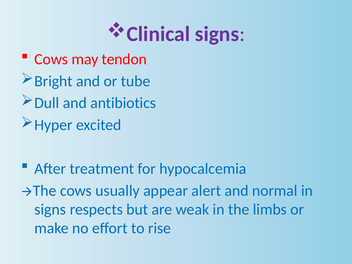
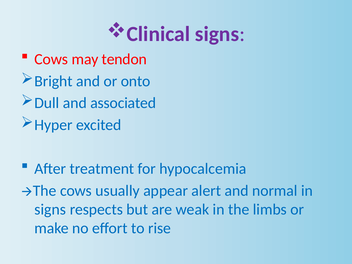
tube: tube -> onto (136, 81)
antibiotics: antibiotics -> associated (123, 103)
